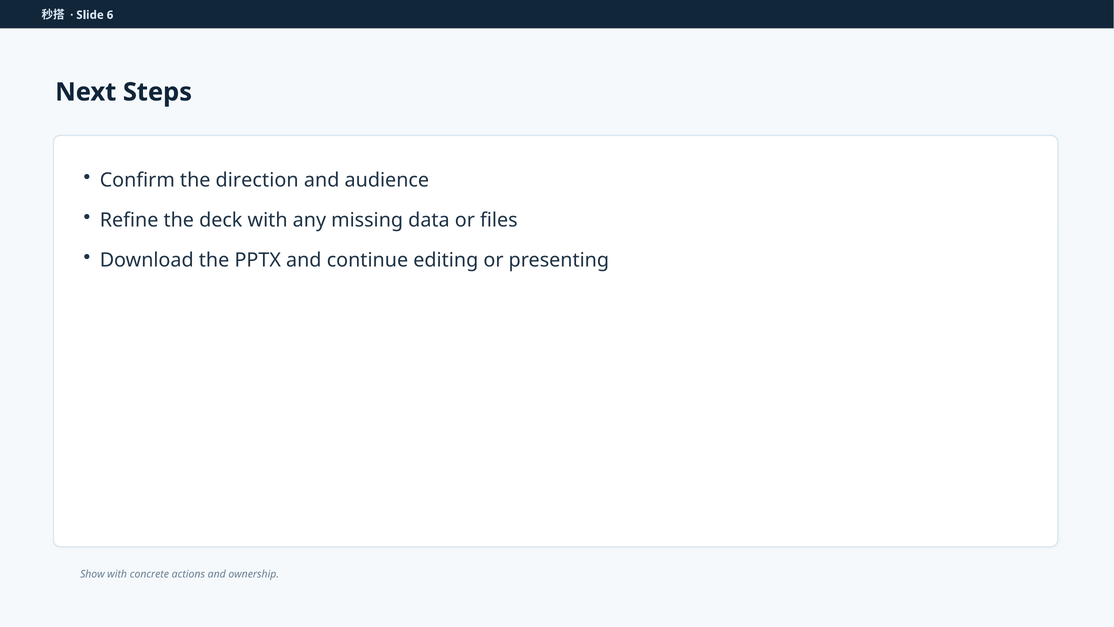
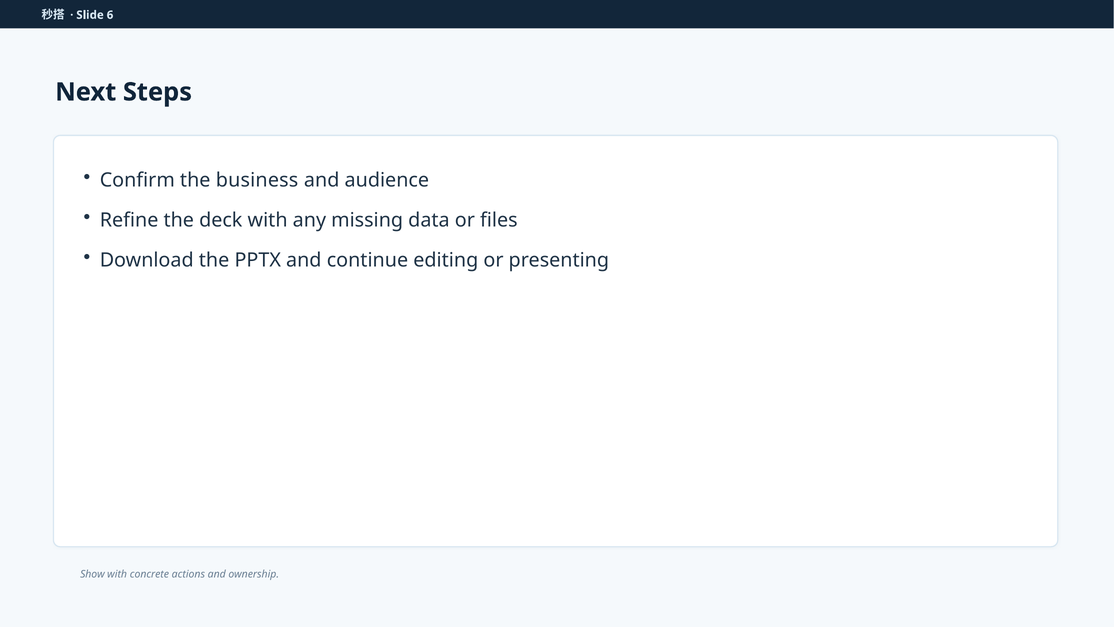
direction: direction -> business (257, 180)
